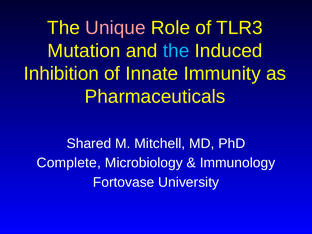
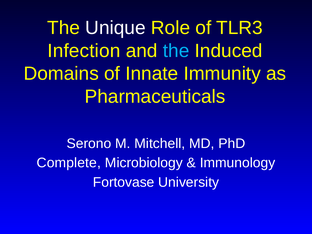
Unique colour: pink -> white (115, 28)
Mutation: Mutation -> Infection (84, 51)
Inhibition: Inhibition -> Domains (61, 74)
Shared: Shared -> Serono (89, 143)
